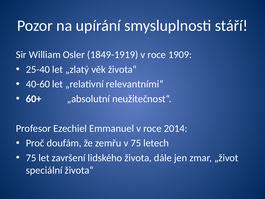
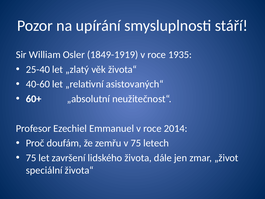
1909: 1909 -> 1935 (180, 55)
relevantními“: relevantními“ -> asistovaných“ (135, 84)
